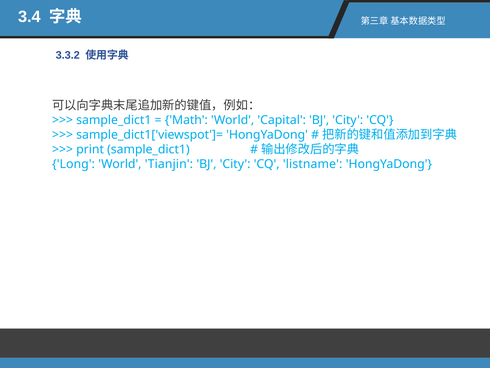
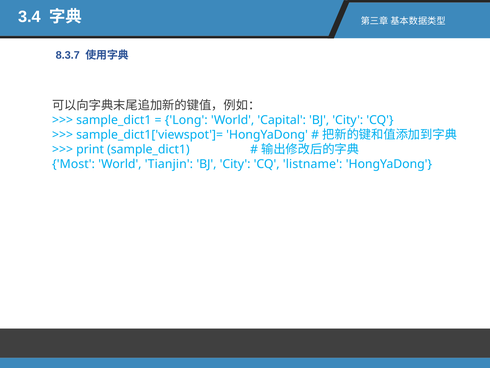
3.3.2: 3.3.2 -> 8.3.7 (68, 55)
Math: Math -> Long (186, 120)
Long: Long -> Most (73, 164)
